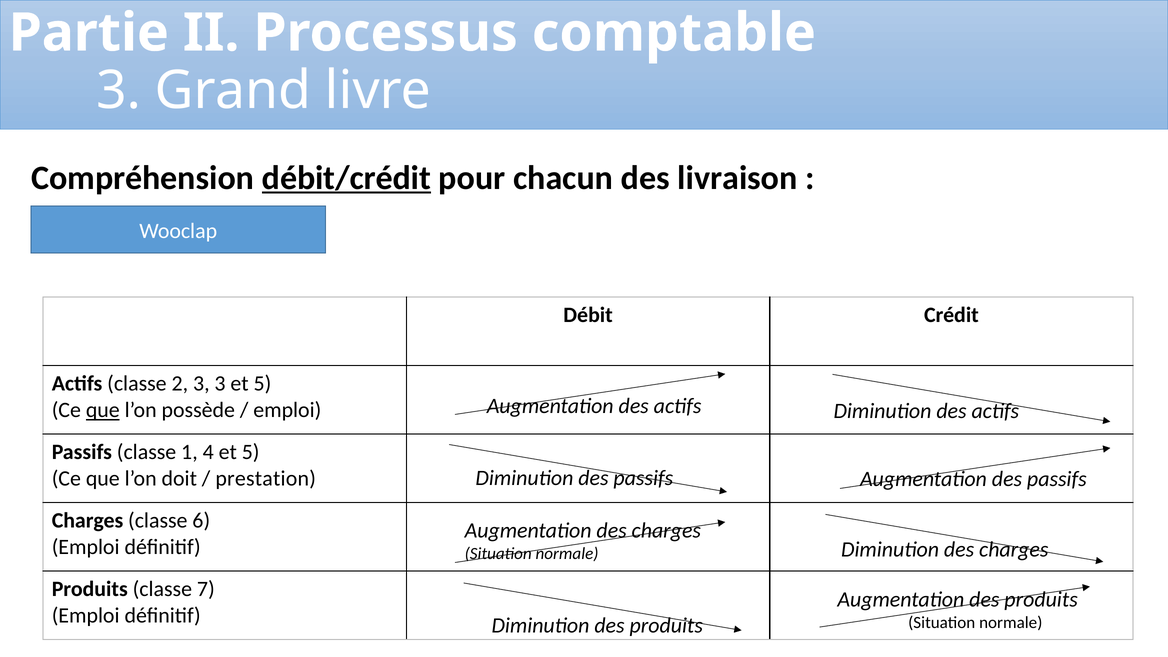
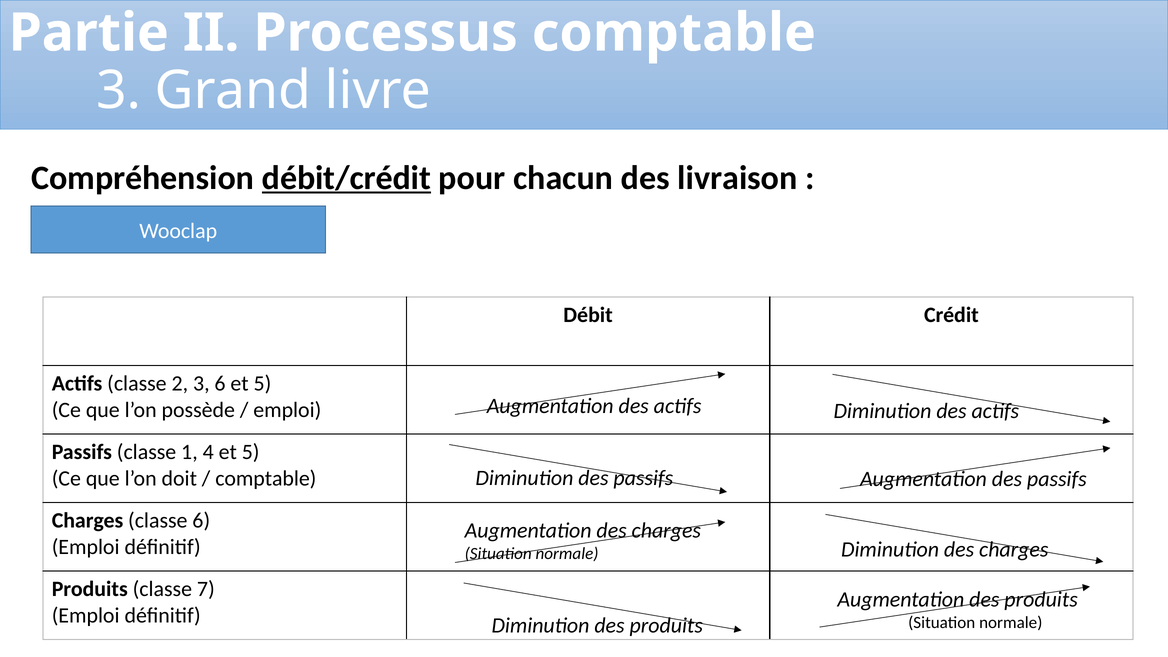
3 3: 3 -> 6 (220, 383)
que underline: present -> none (103, 410)
prestation: prestation -> comptable (266, 479)
